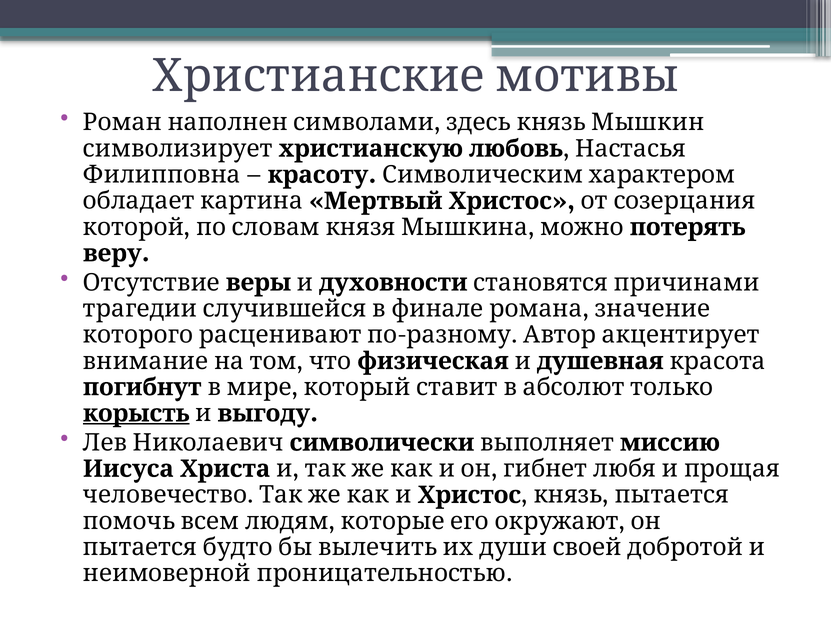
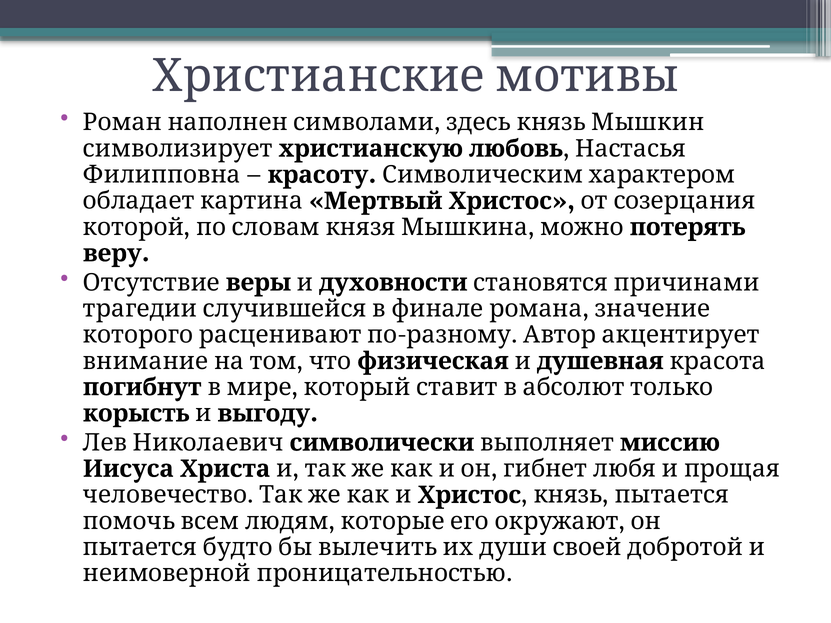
корысть underline: present -> none (136, 414)
